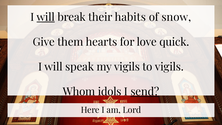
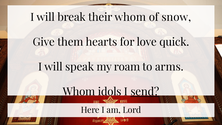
will underline: present -> none (46, 17)
their habits: habits -> whom (130, 17)
my vigils: vigils -> roam (127, 67)
to vigils: vigils -> arms (169, 67)
